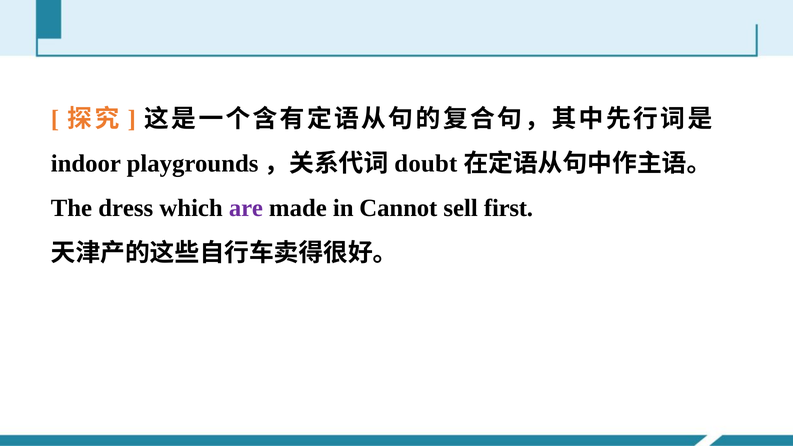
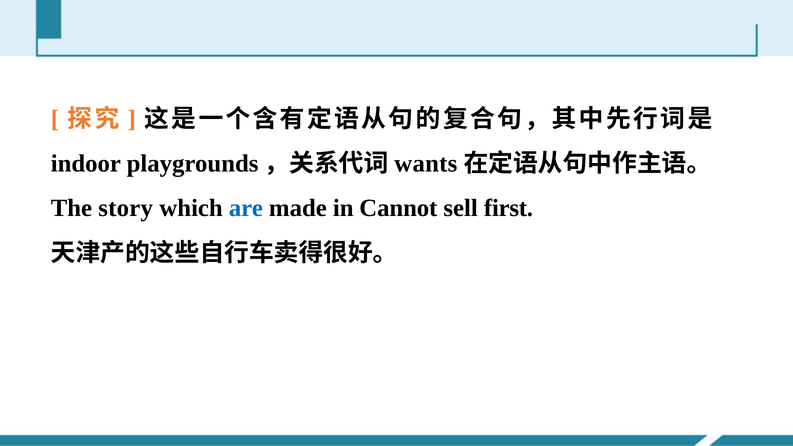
doubt: doubt -> wants (426, 164)
dress: dress -> story (126, 208)
are colour: purple -> blue (246, 208)
